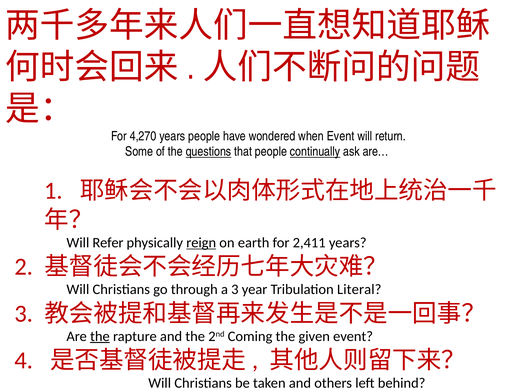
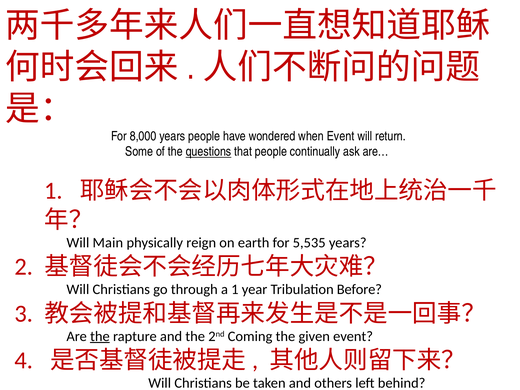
4,270: 4,270 -> 8,000 (143, 136)
continually underline: present -> none (315, 152)
Refer: Refer -> Main (108, 243)
reign underline: present -> none (201, 243)
2,411: 2,411 -> 5,535 (309, 243)
a 3: 3 -> 1 (235, 290)
Literal: Literal -> Before (359, 290)
